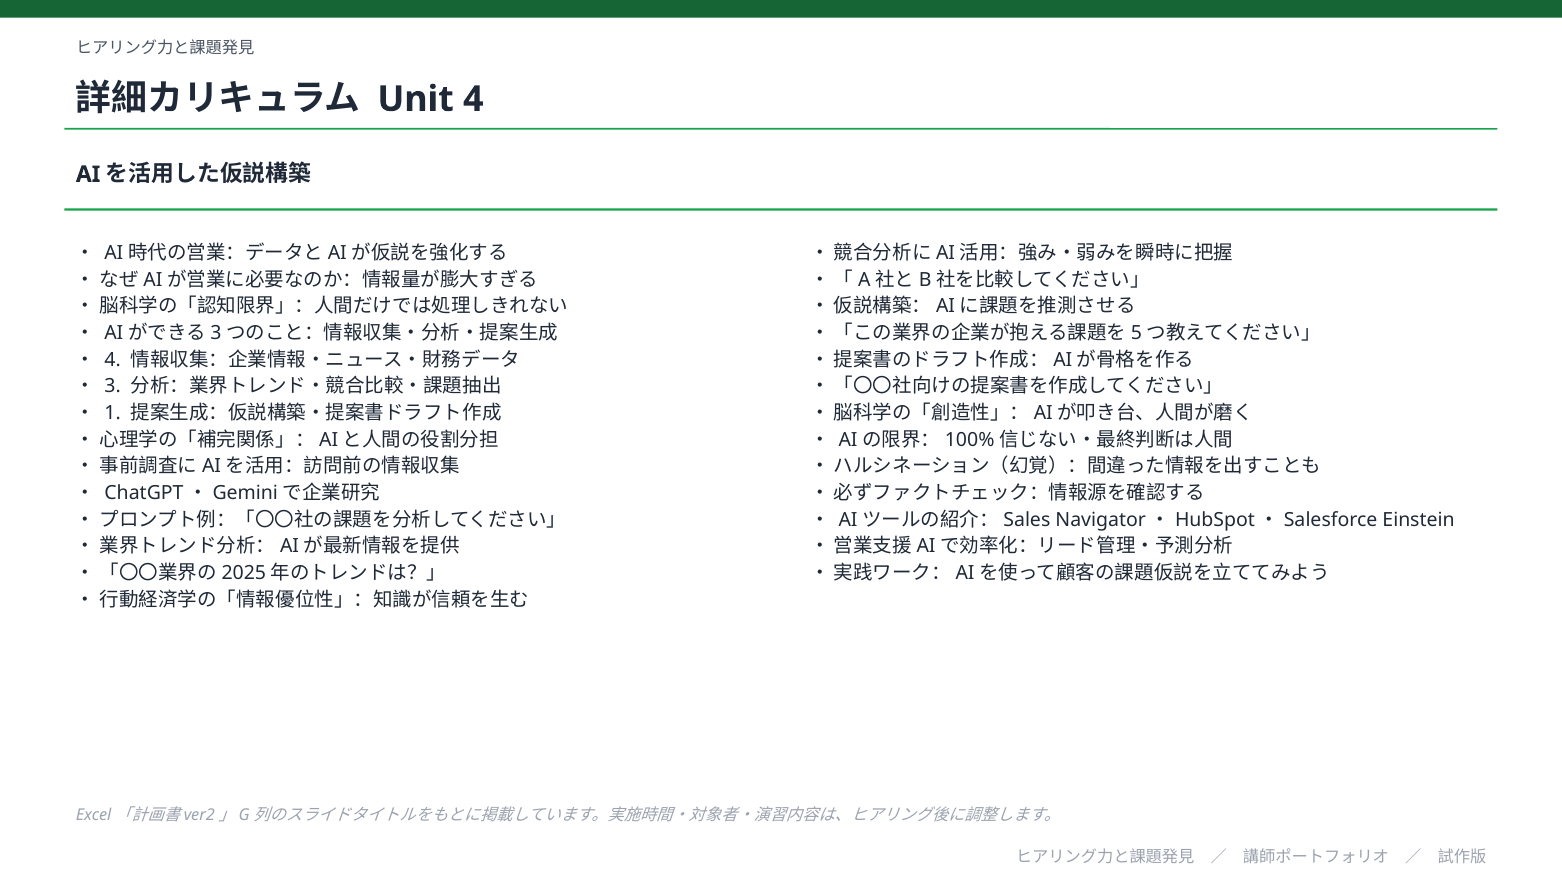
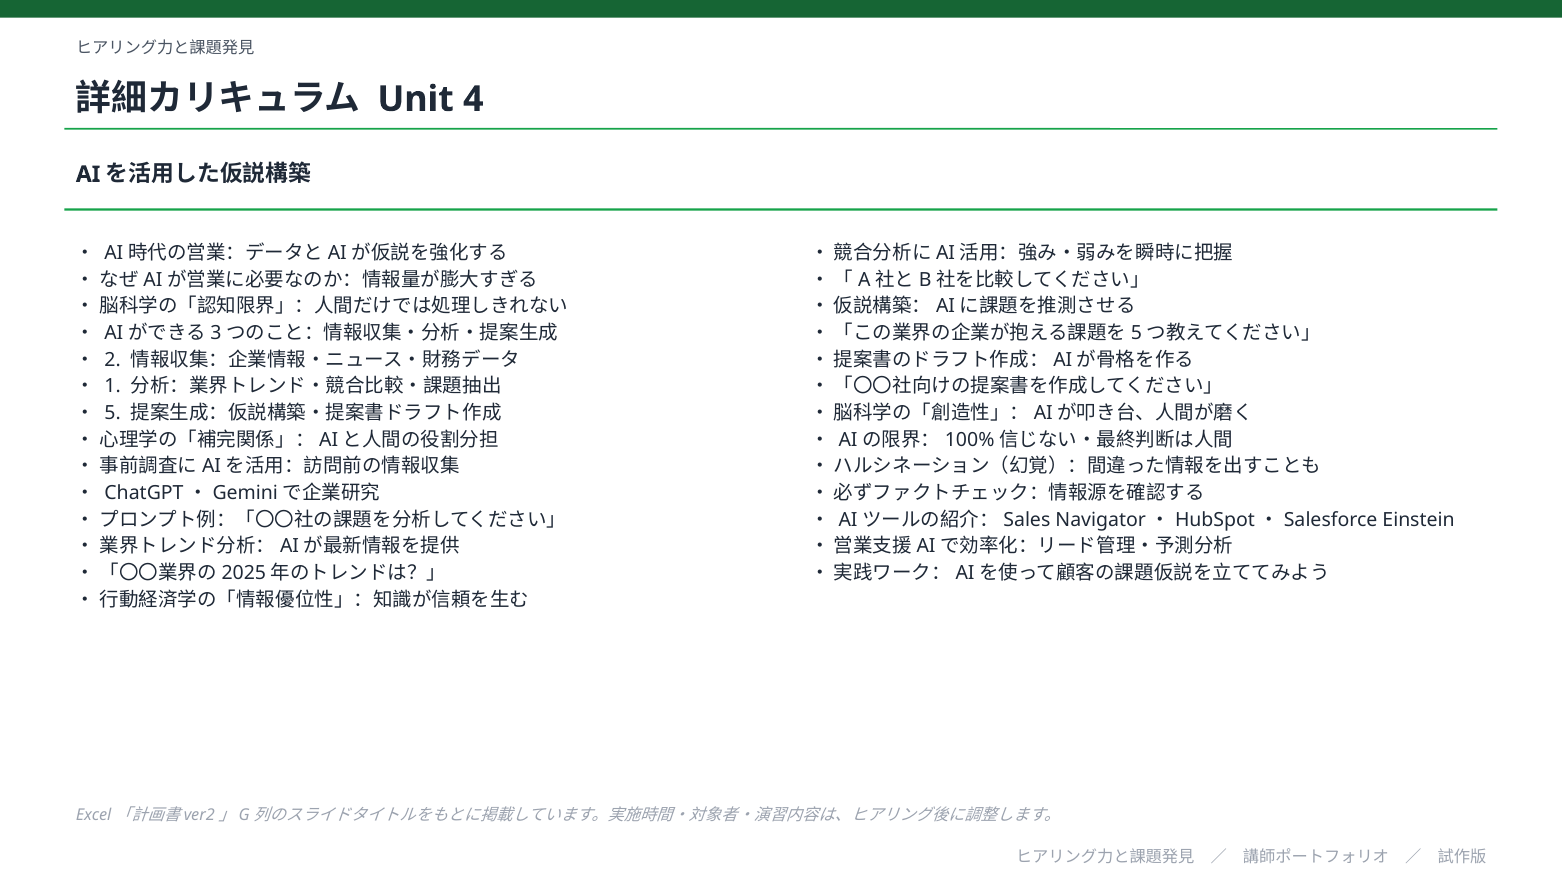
4: 4 -> 2 (113, 360)
3: 3 -> 1 (113, 387)
1: 1 -> 5 (113, 413)
